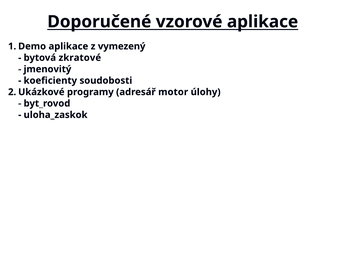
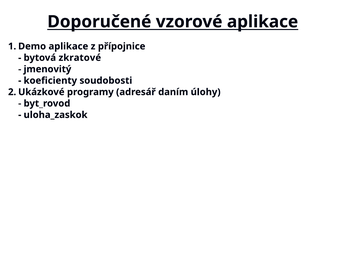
vymezený: vymezený -> přípojnice (122, 46)
motor: motor -> daním (173, 92)
